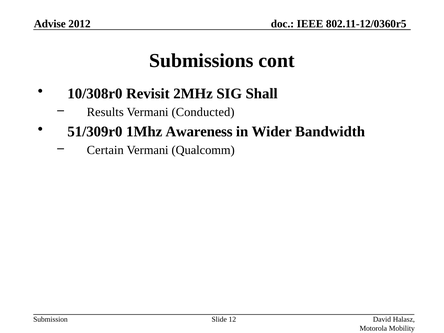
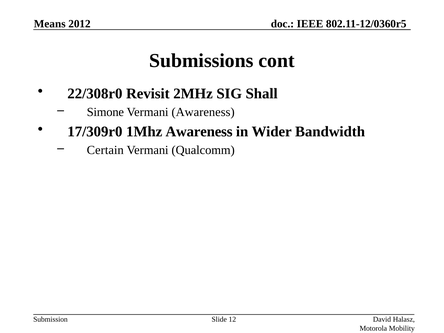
Advise: Advise -> Means (50, 24)
10/308r0: 10/308r0 -> 22/308r0 (95, 94)
Results: Results -> Simone (105, 112)
Vermani Conducted: Conducted -> Awareness (203, 112)
51/309r0: 51/309r0 -> 17/309r0 (95, 132)
